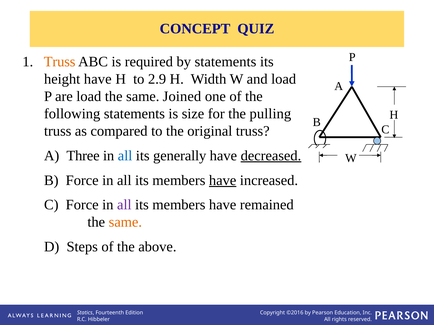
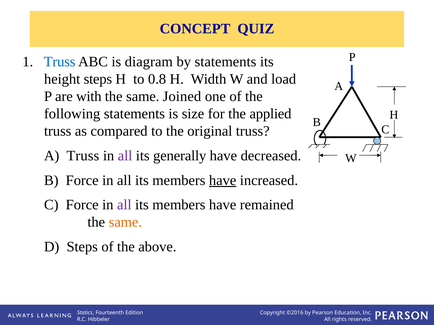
Truss colour: orange -> blue (60, 62)
required: required -> diagram (149, 62)
height have: have -> steps (98, 79)
2.9: 2.9 -> 0.8 (157, 79)
are load: load -> with (89, 97)
pulling: pulling -> applied (271, 114)
A Three: Three -> Truss (83, 156)
all colour: blue -> purple (125, 156)
decreased underline: present -> none (271, 156)
